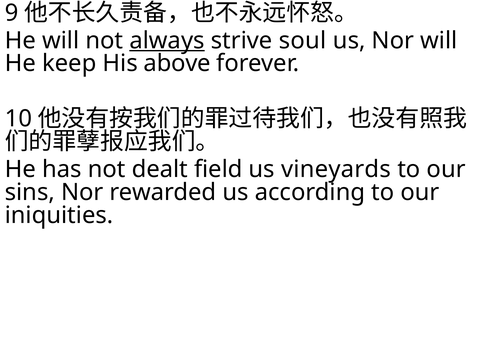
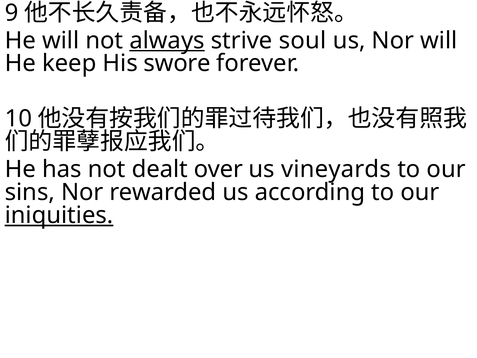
above: above -> swore (177, 63)
field: field -> over (218, 169)
iniquities underline: none -> present (59, 215)
